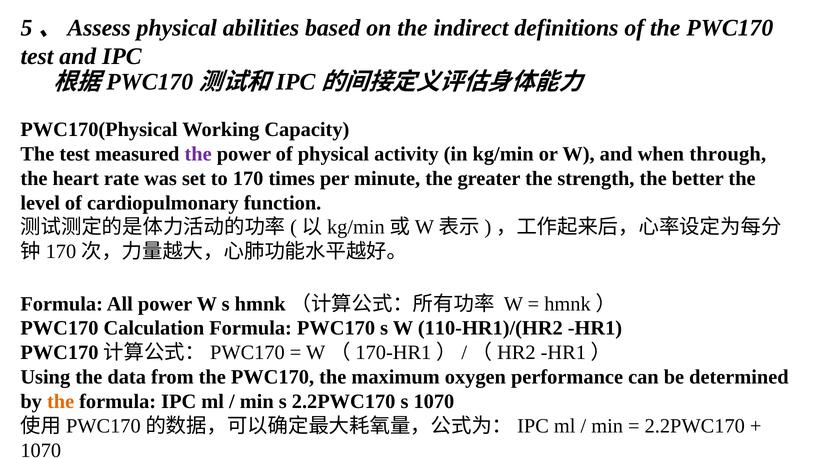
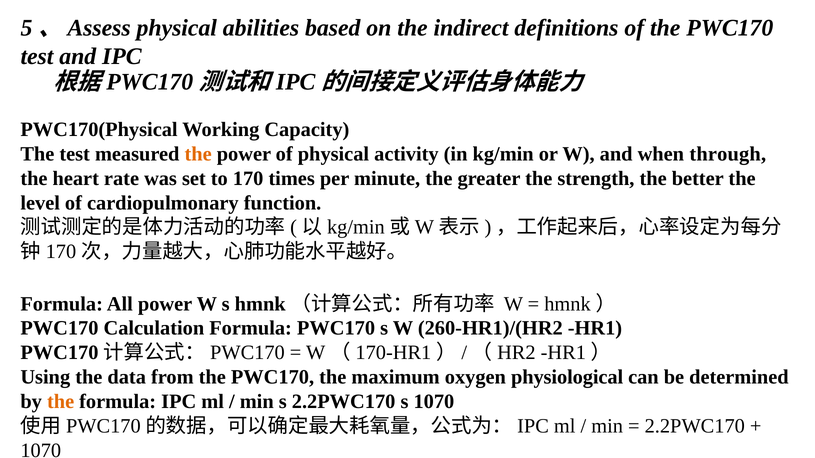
the colour: purple -> orange (198, 154)
110-HR1)/(HR2: 110-HR1)/(HR2 -> 260-HR1)/(HR2 (490, 329)
performance: performance -> physiological (567, 377)
